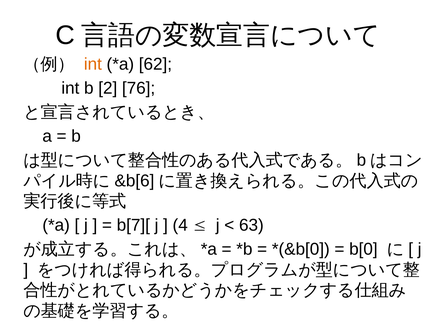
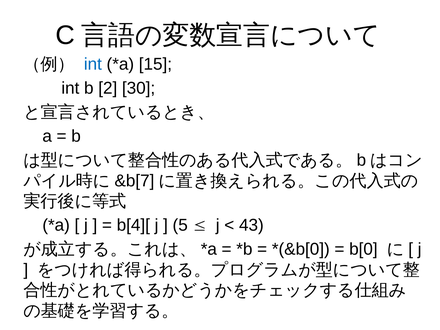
int colour: orange -> blue (93, 64)
62: 62 -> 15 (155, 64)
76: 76 -> 30 (139, 88)
&b[6: &b[6 -> &b[7 (134, 181)
b[7][: b[7][ -> b[4][ (133, 225)
4: 4 -> 5 (180, 225)
63: 63 -> 43 (251, 225)
